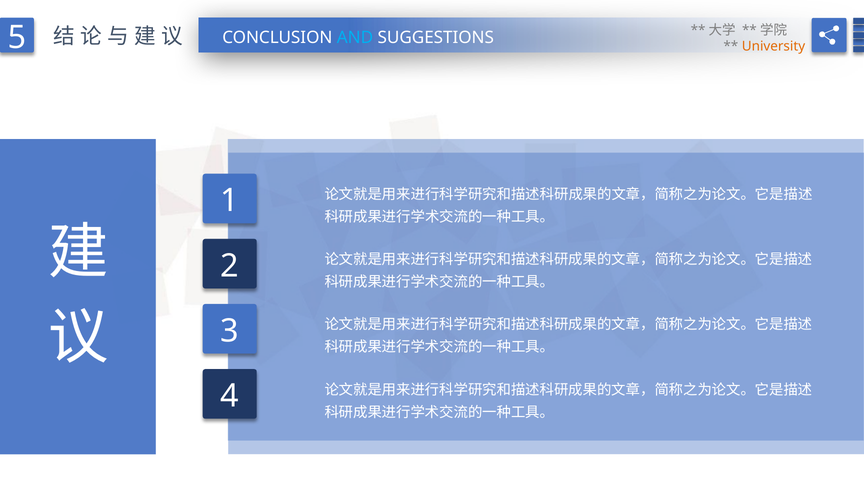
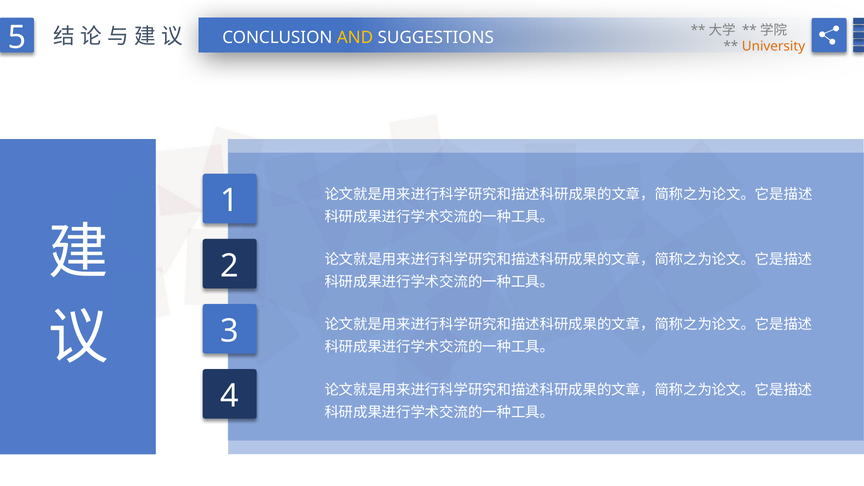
AND colour: light blue -> yellow (355, 38)
